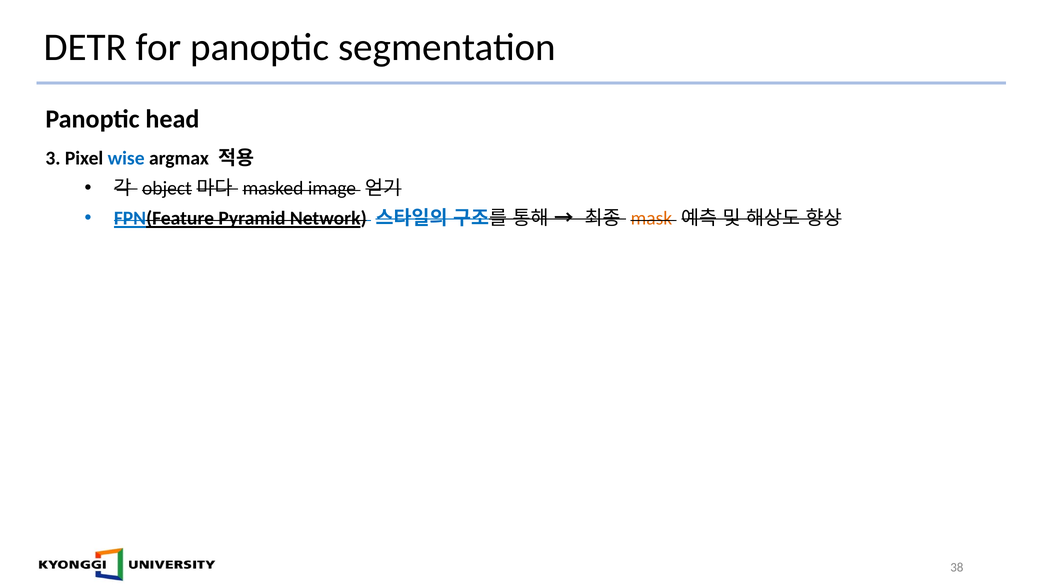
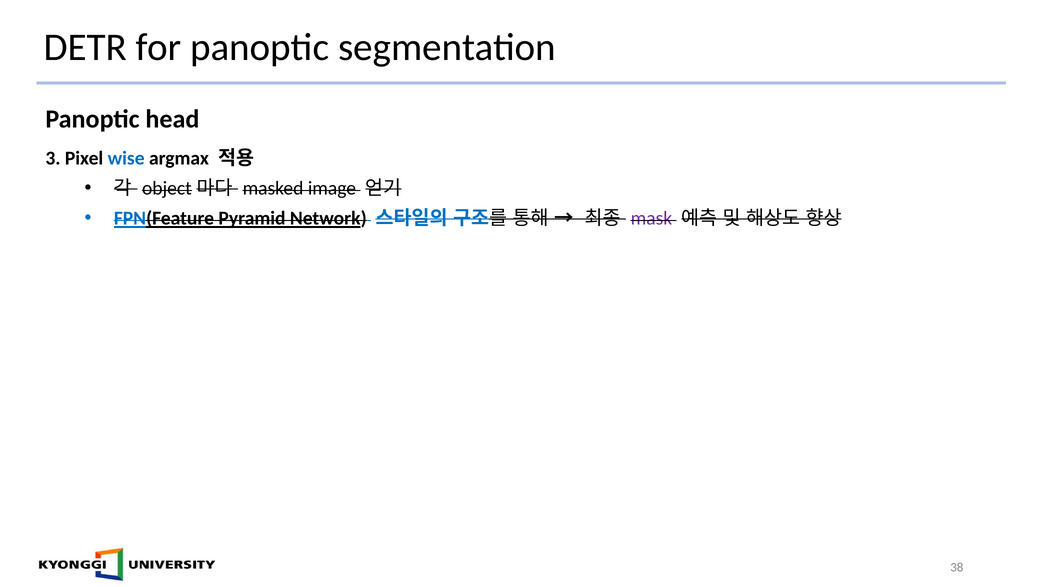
mask colour: orange -> purple (651, 218)
